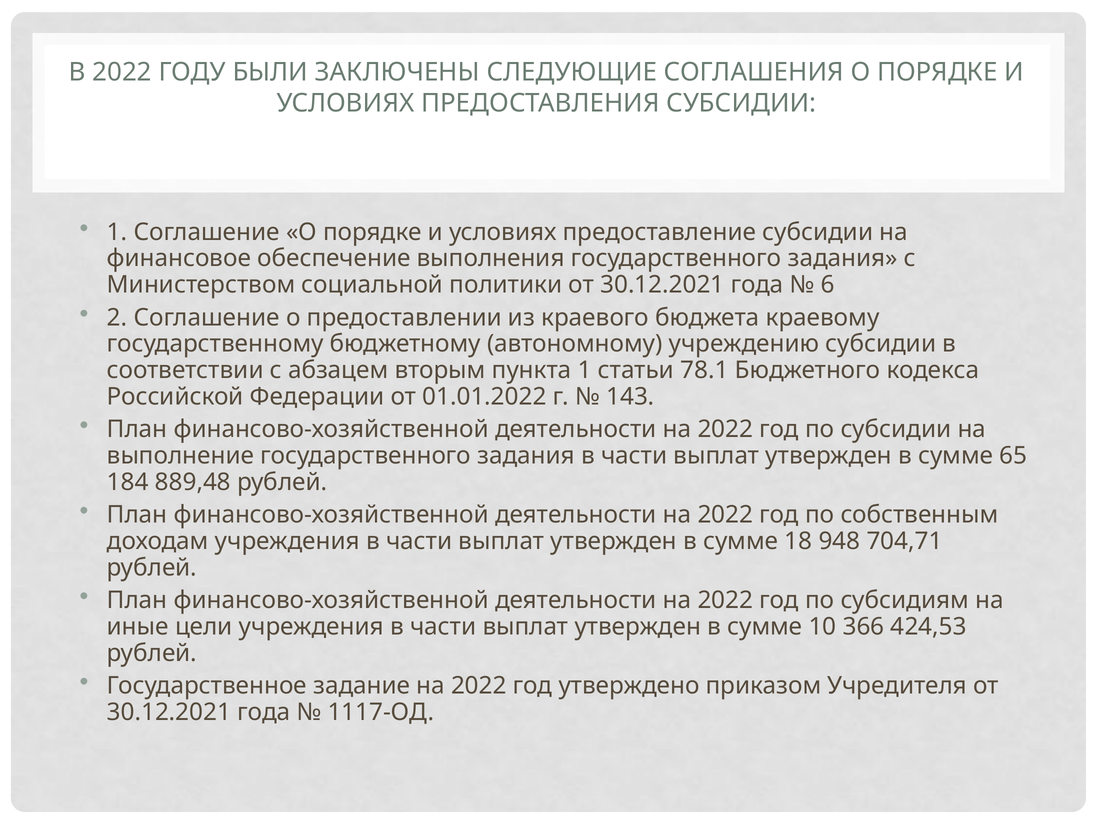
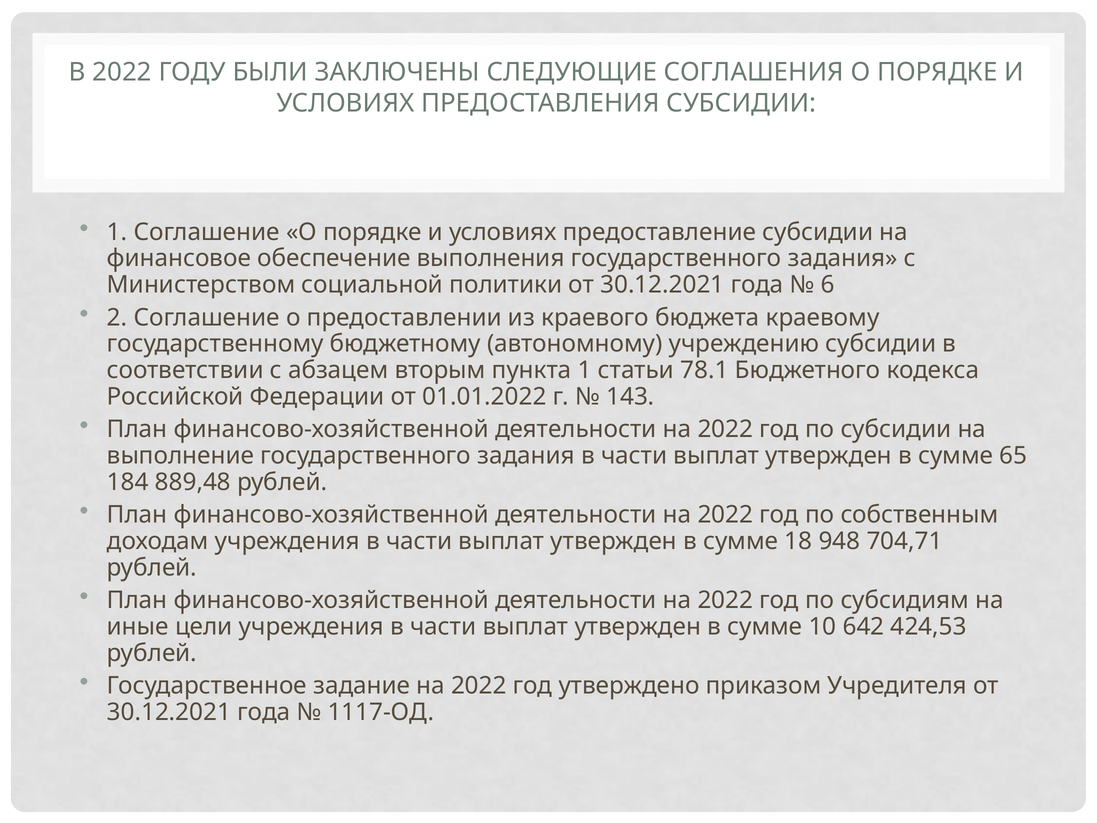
366: 366 -> 642 (864, 627)
